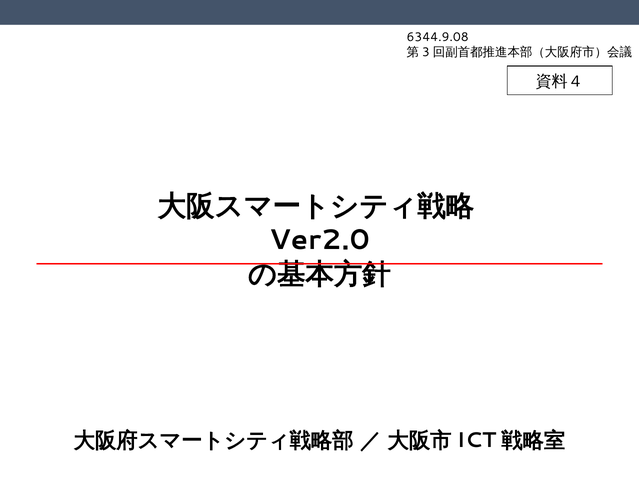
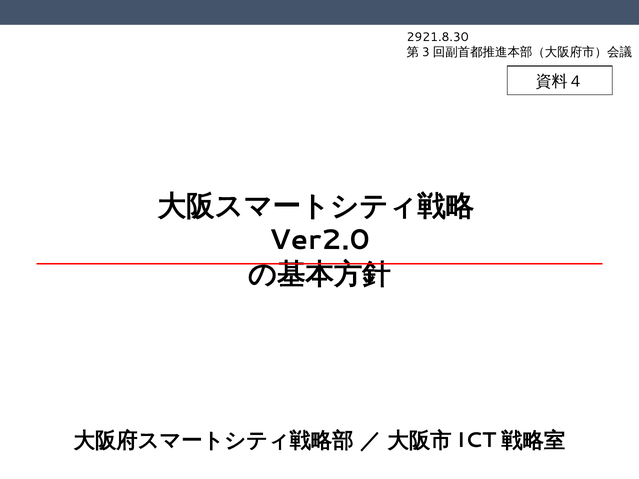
6344.9.08: 6344.9.08 -> 2921.8.30 (438, 37)
